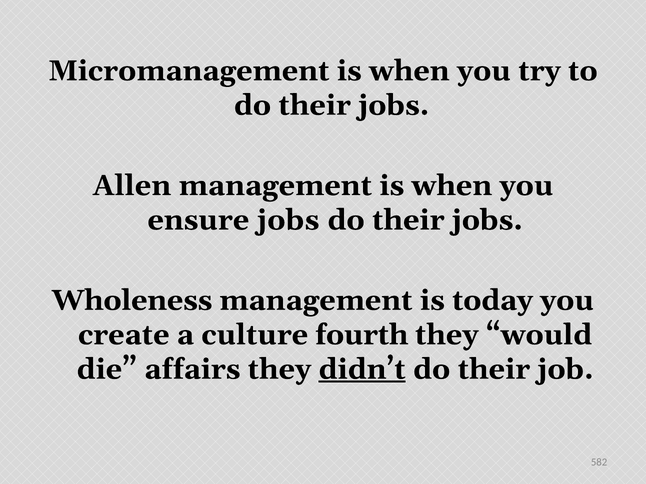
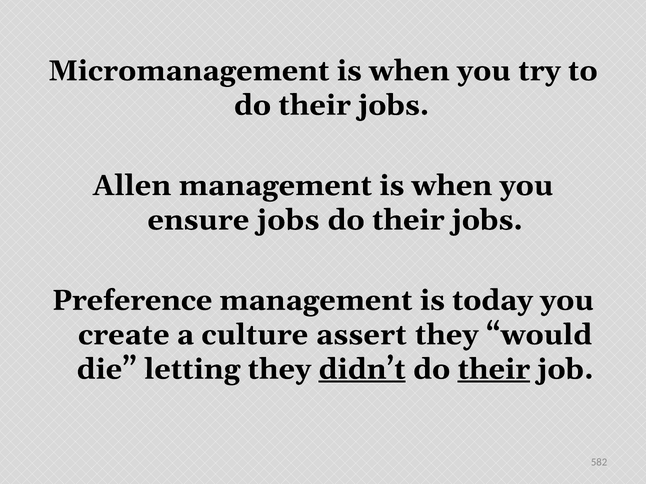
Wholeness: Wholeness -> Preference (132, 301)
fourth: fourth -> assert (361, 335)
affairs: affairs -> letting (192, 370)
their underline: none -> present (494, 370)
